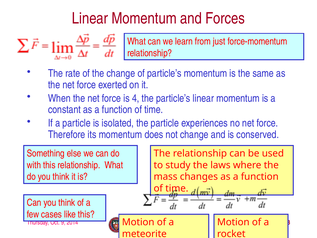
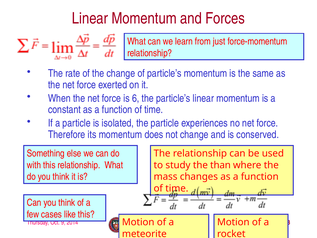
4: 4 -> 6 (136, 98)
laws: laws -> than (220, 165)
